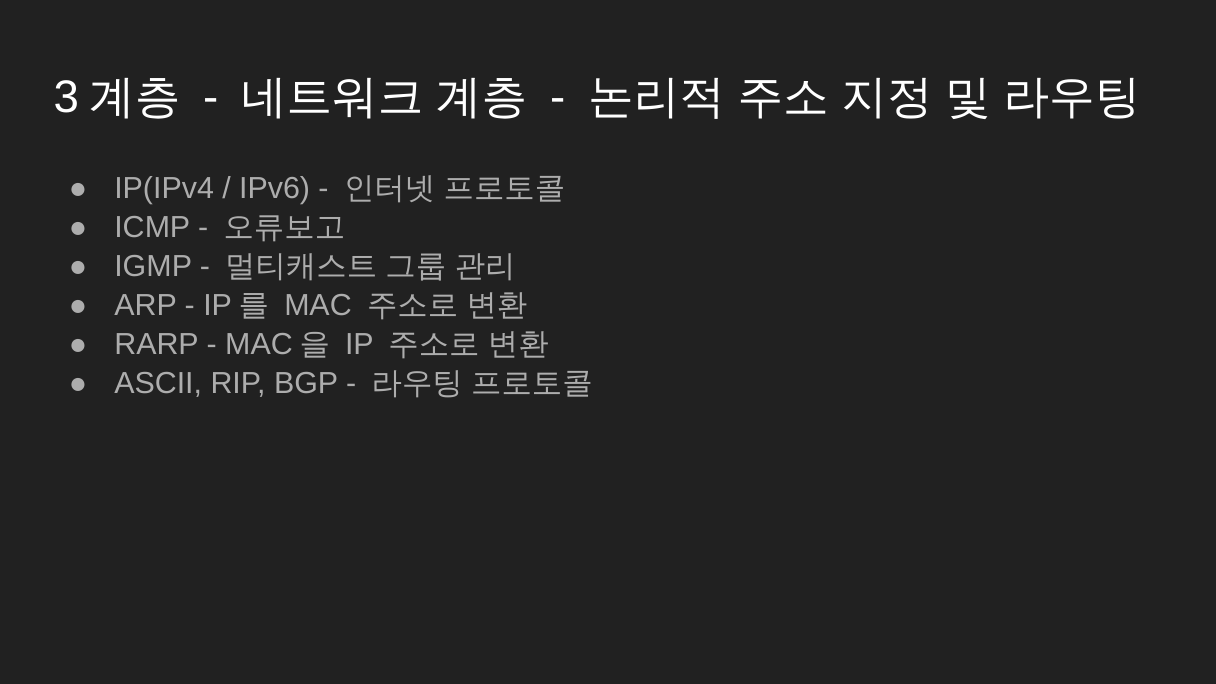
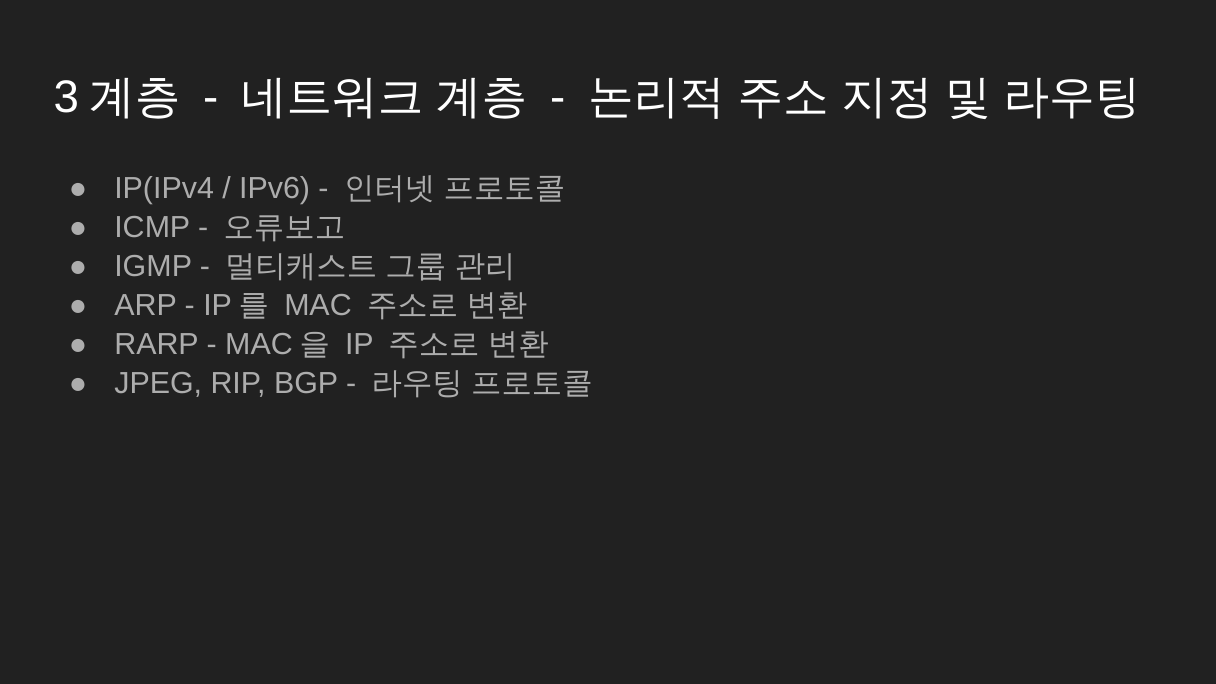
ASCII: ASCII -> JPEG (158, 384)
